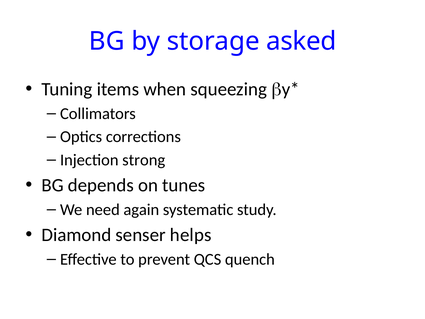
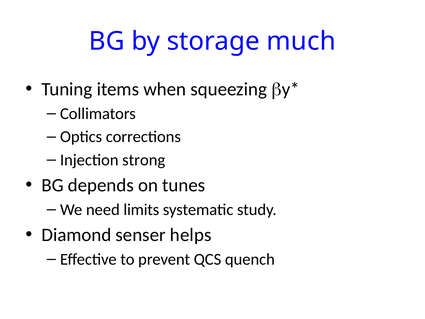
asked: asked -> much (301, 41)
again: again -> limits (141, 209)
